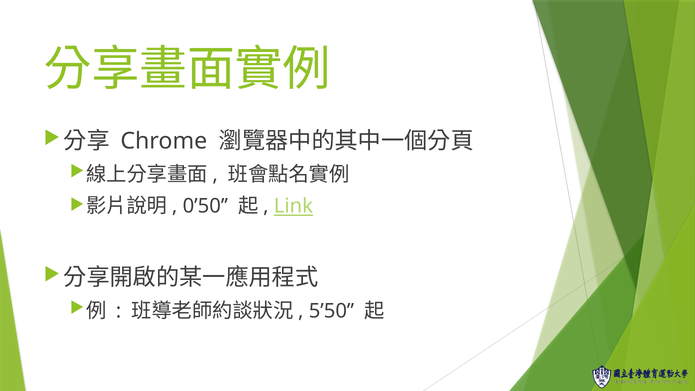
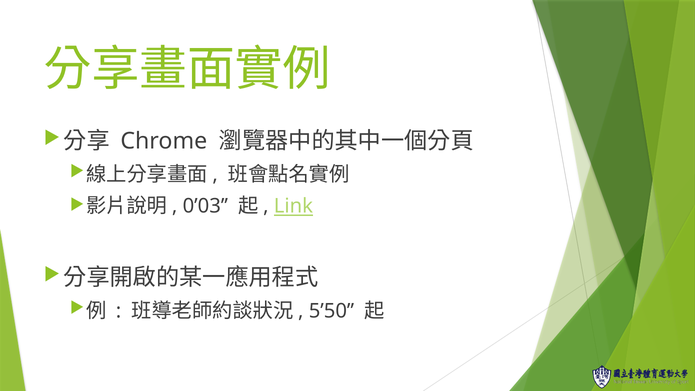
0’50: 0’50 -> 0’03 (205, 206)
